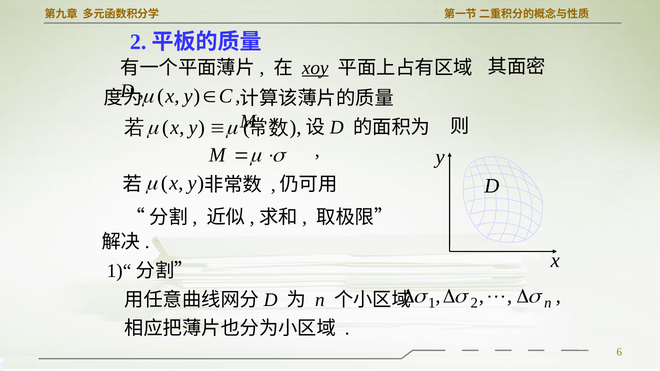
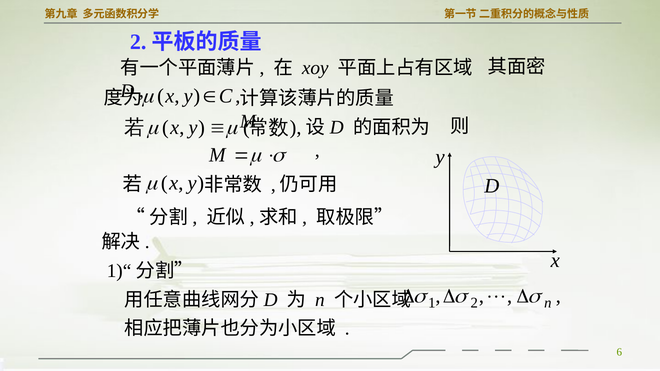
xoy underline: present -> none (315, 68)
